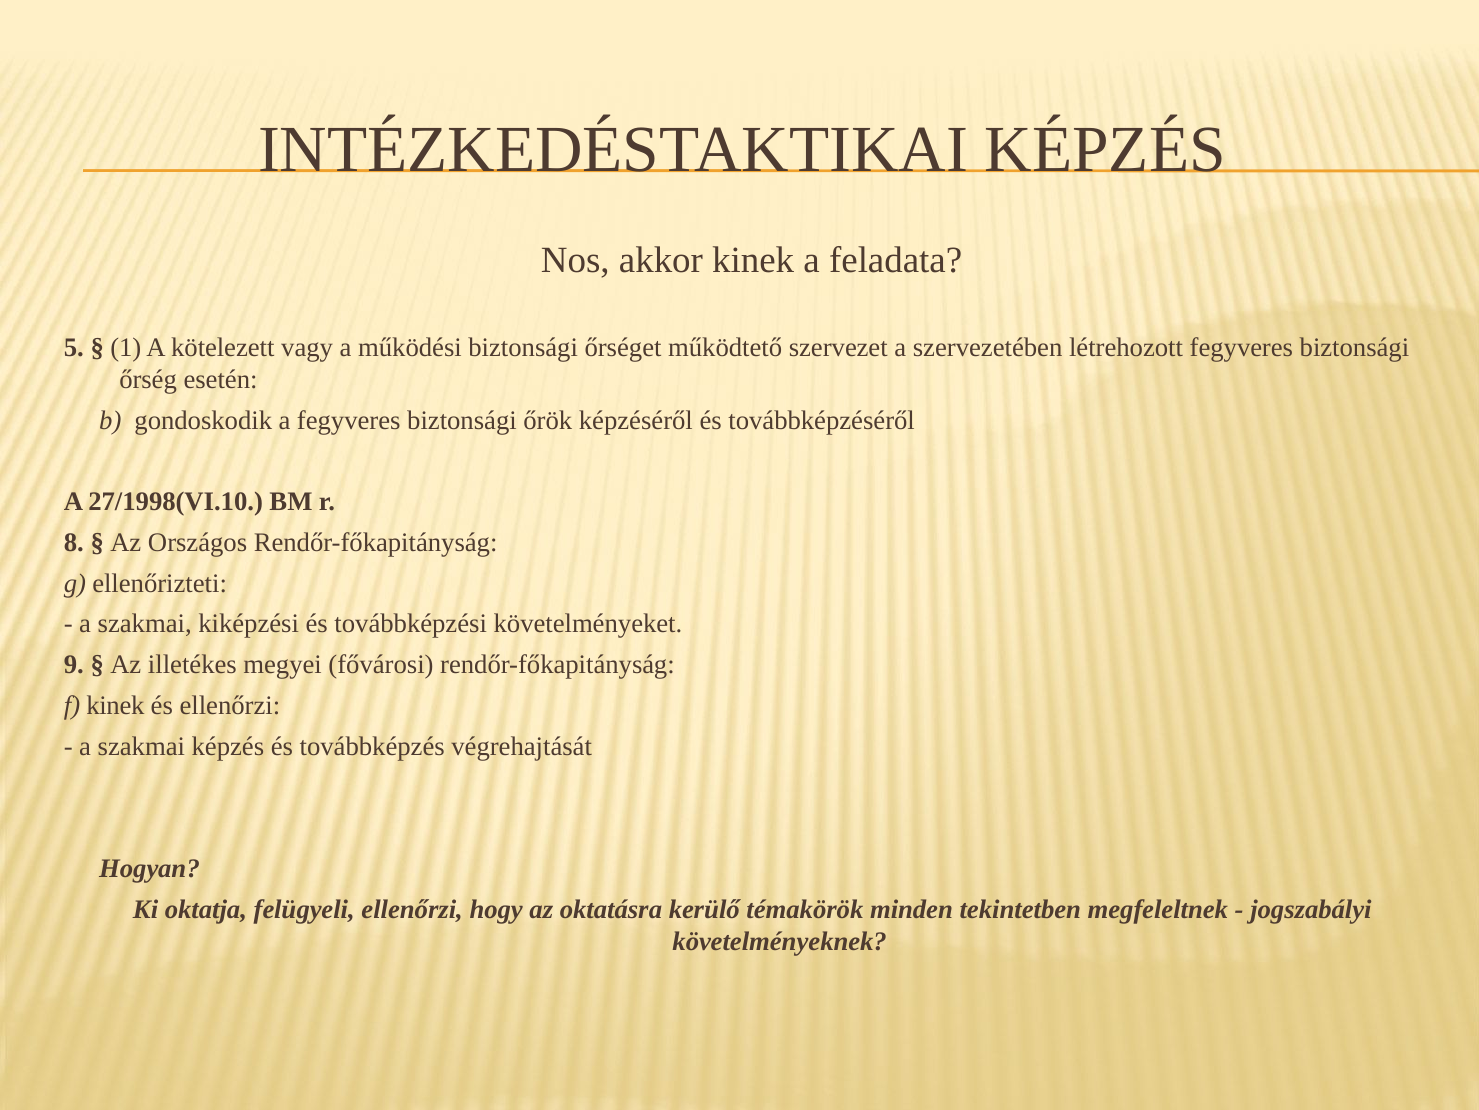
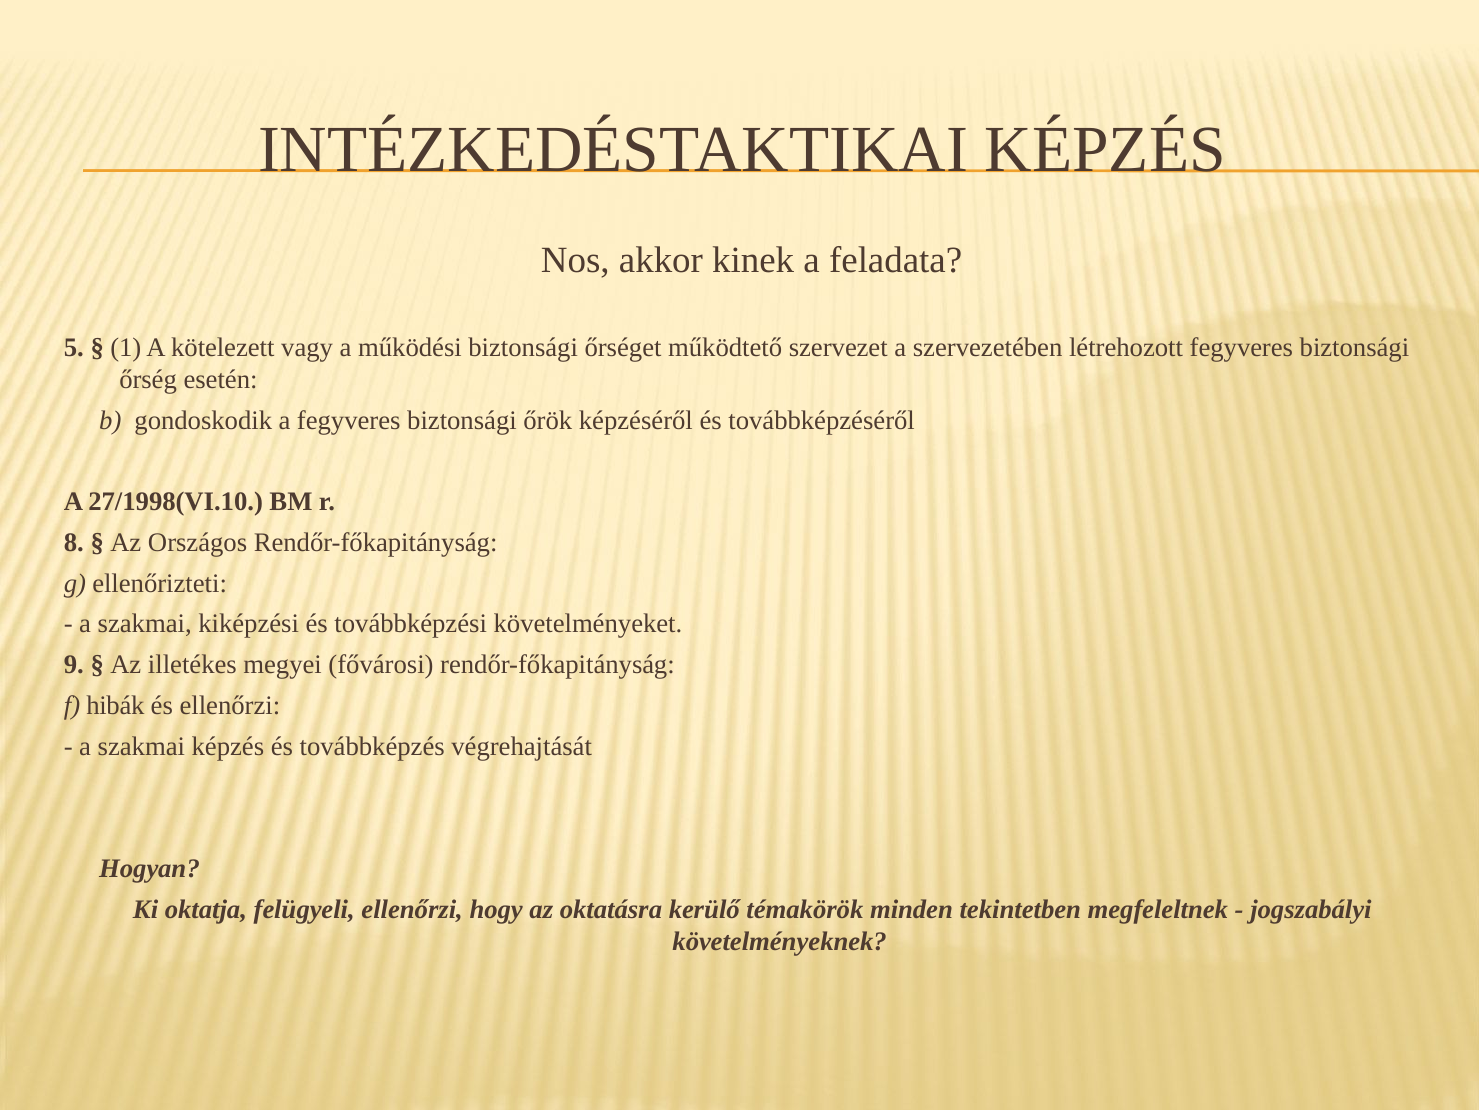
f kinek: kinek -> hibák (115, 705)
